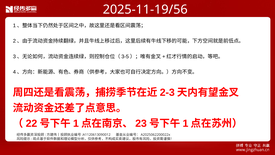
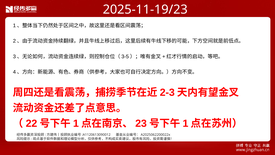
2025-11-19/56: 2025-11-19/56 -> 2025-11-19/23 (145, 9)
